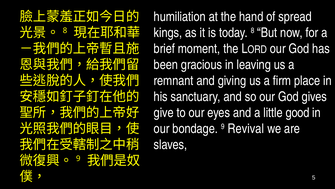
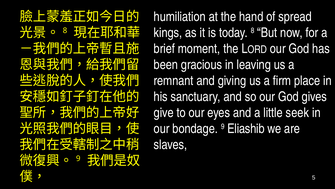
good: good -> seek (297, 112)
Revival: Revival -> Eliashib (246, 128)
